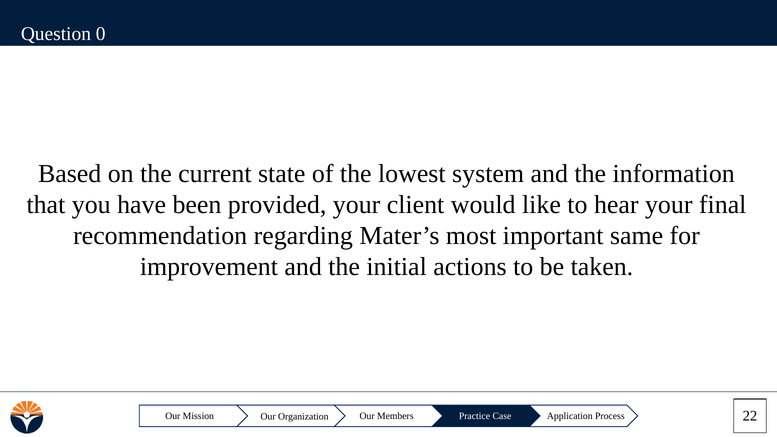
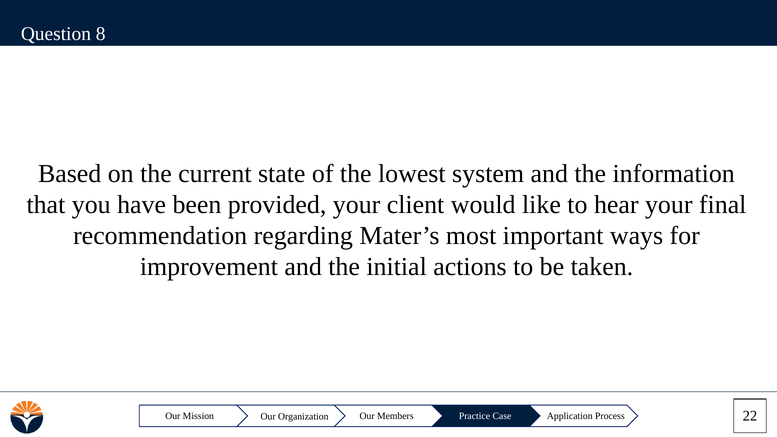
0: 0 -> 8 (101, 34)
same: same -> ways (637, 236)
